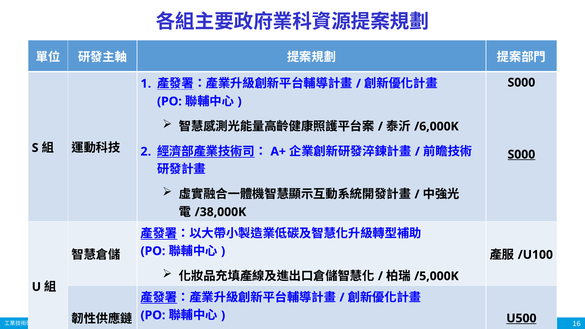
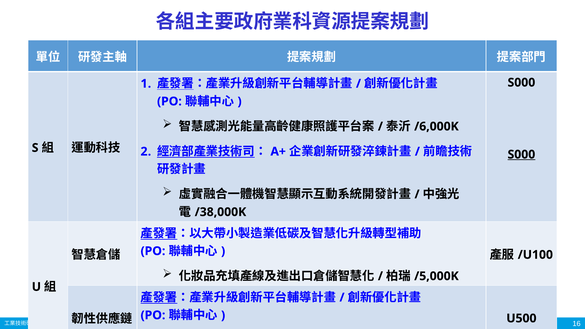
U500 underline: present -> none (521, 318)
